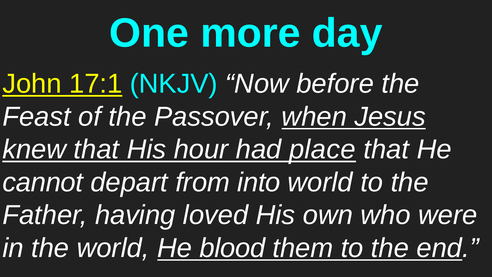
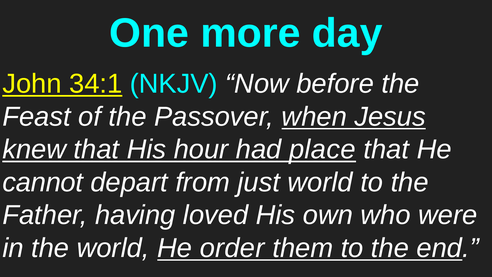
17:1: 17:1 -> 34:1 (96, 84)
into: into -> just (259, 182)
blood: blood -> order (232, 248)
